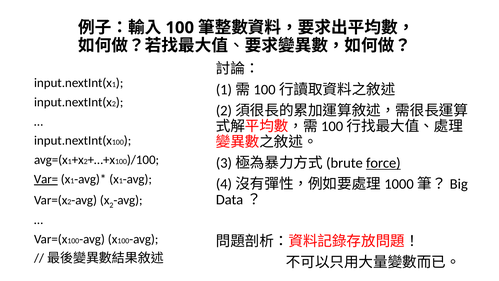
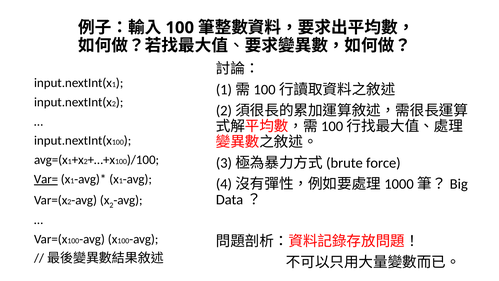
force underline: present -> none (383, 163)
